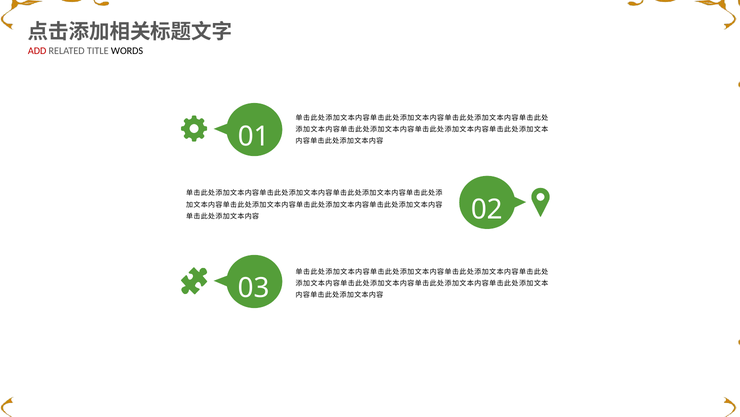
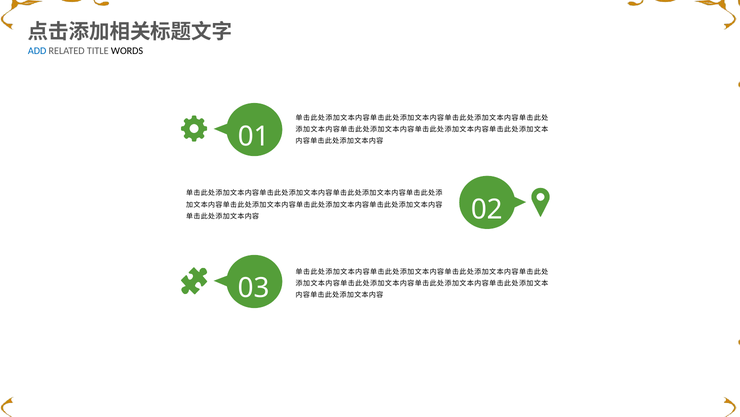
ADD colour: red -> blue (37, 51)
